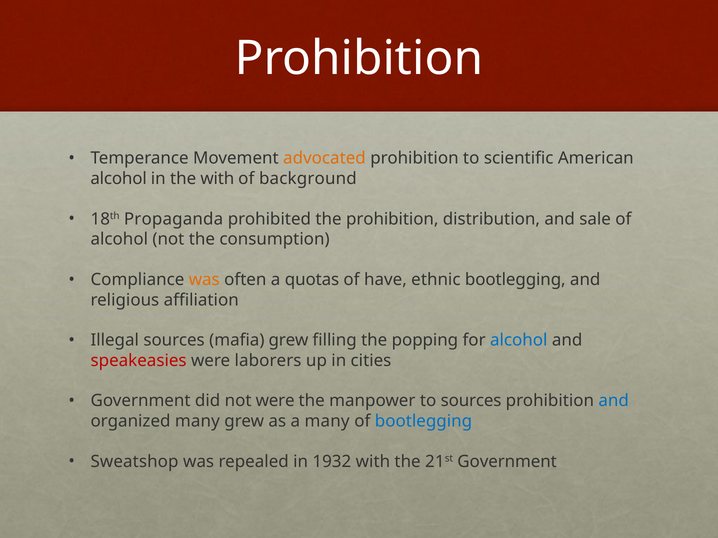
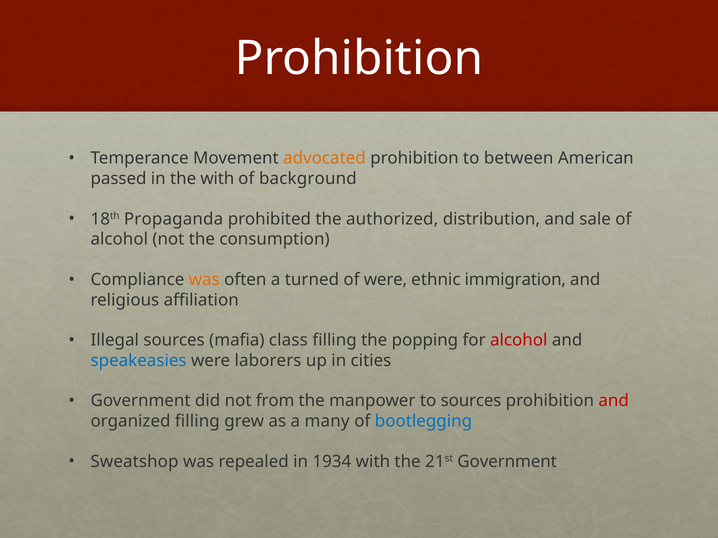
scientific: scientific -> between (519, 159)
alcohol: alcohol -> passed (119, 179)
the prohibition: prohibition -> authorized (392, 219)
quotas: quotas -> turned (312, 280)
of have: have -> were (386, 280)
ethnic bootlegging: bootlegging -> immigration (515, 280)
mafia grew: grew -> class (288, 341)
alcohol colour: blue -> red (519, 341)
speakeasies colour: red -> blue (139, 361)
not were: were -> from (275, 401)
and colour: blue -> red (614, 401)
organized many: many -> filling (197, 422)
1932: 1932 -> 1934 (332, 462)
